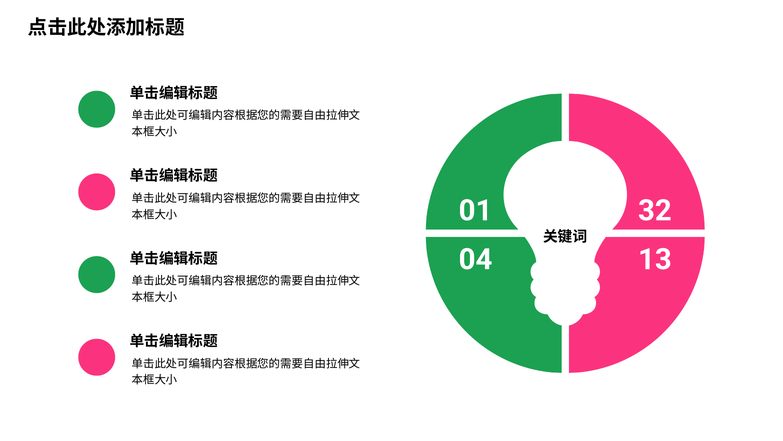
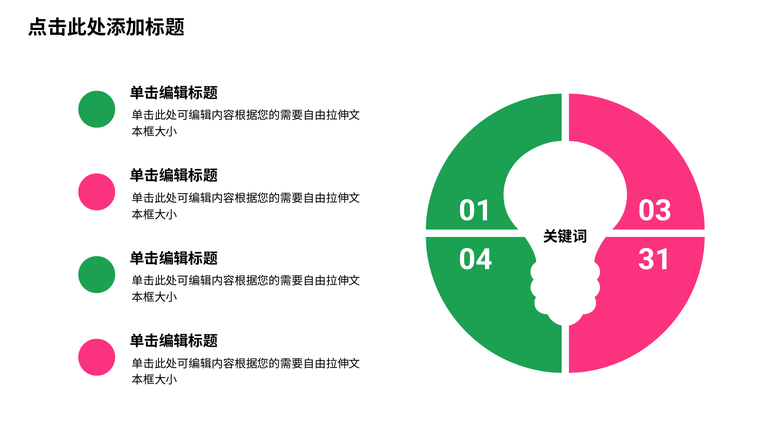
32: 32 -> 03 (655, 210)
13: 13 -> 31 (655, 259)
